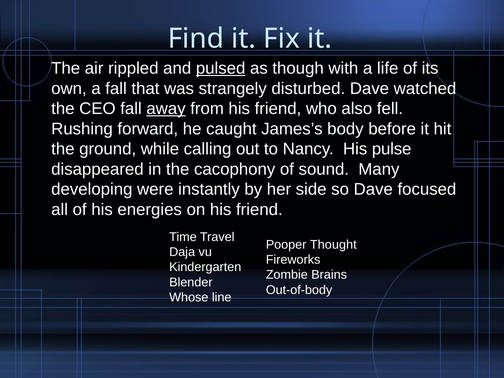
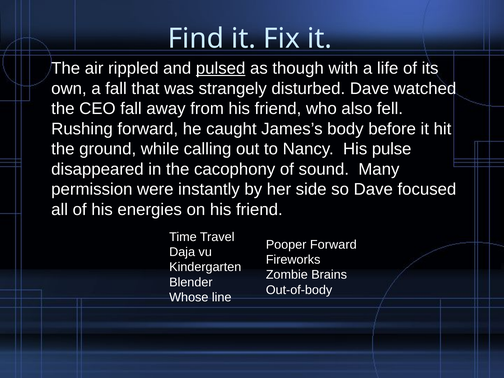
away underline: present -> none (166, 109)
developing: developing -> permission (92, 189)
Pooper Thought: Thought -> Forward (333, 245)
